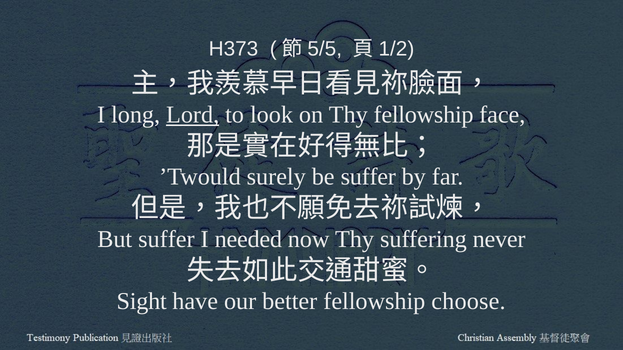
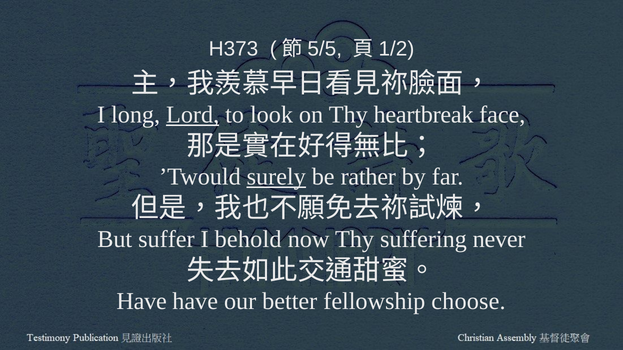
Thy fellowship: fellowship -> heartbreak (424, 115)
surely underline: none -> present (276, 177)
be suffer: suffer -> rather (368, 177)
needed: needed -> behold (248, 240)
Sight: Sight -> Have (142, 302)
